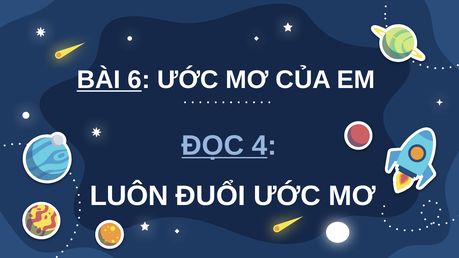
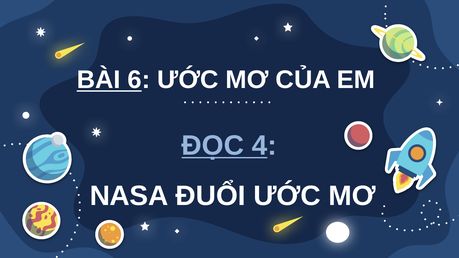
LUÔN: LUÔN -> NASA (129, 196)
